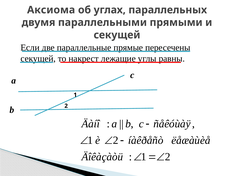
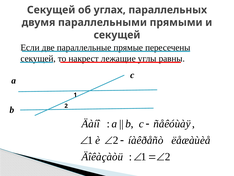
Аксиома: Аксиома -> Секущей (51, 10)
